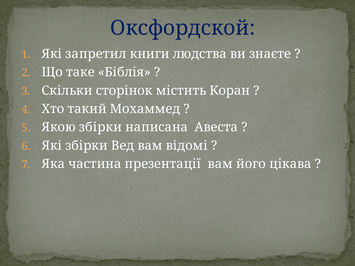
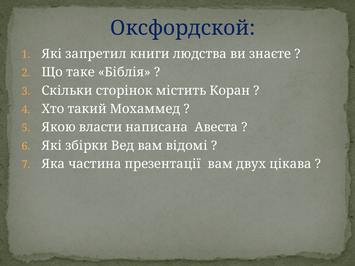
Якою збірки: збірки -> власти (101, 127)
його: його -> двух (251, 164)
